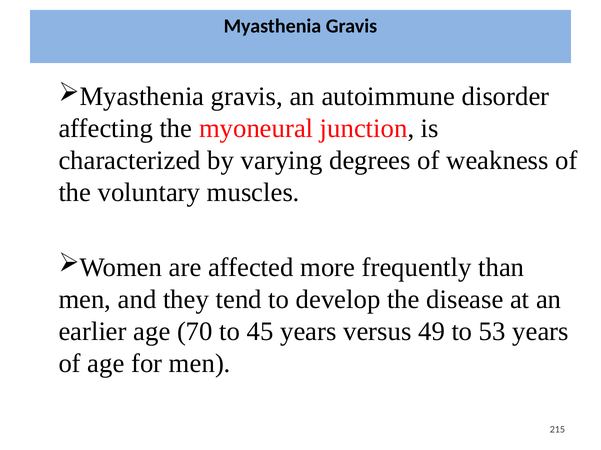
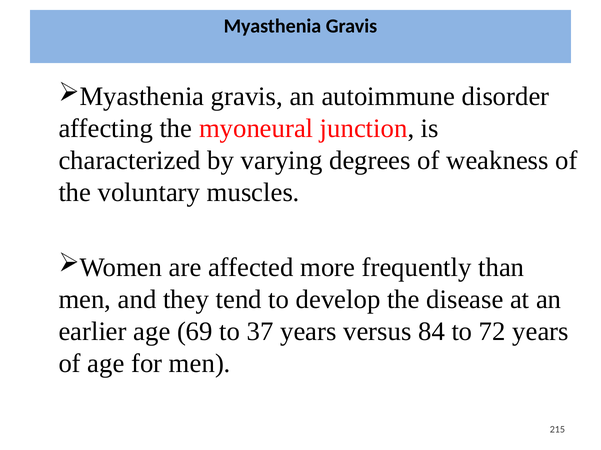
70: 70 -> 69 (195, 332)
45: 45 -> 37 (260, 332)
49: 49 -> 84 (432, 332)
53: 53 -> 72 (492, 332)
